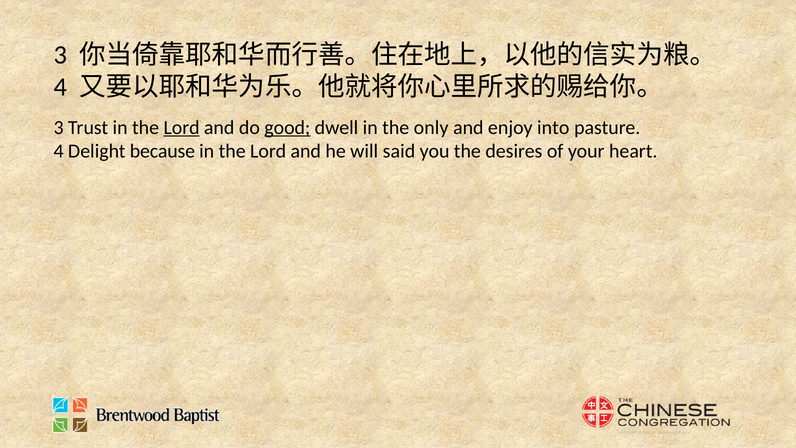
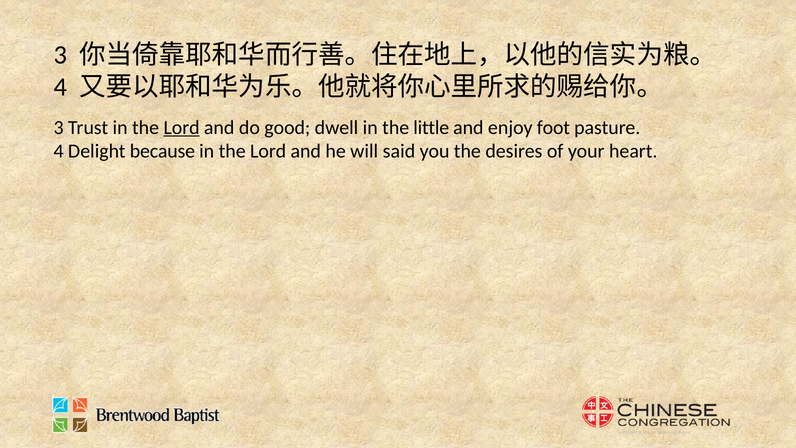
good underline: present -> none (287, 127)
only: only -> little (431, 127)
into: into -> foot (553, 127)
